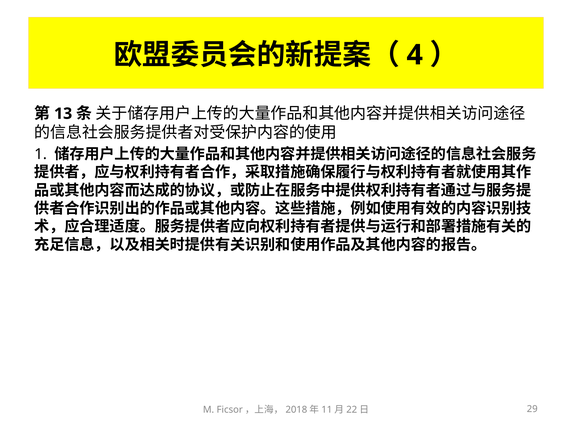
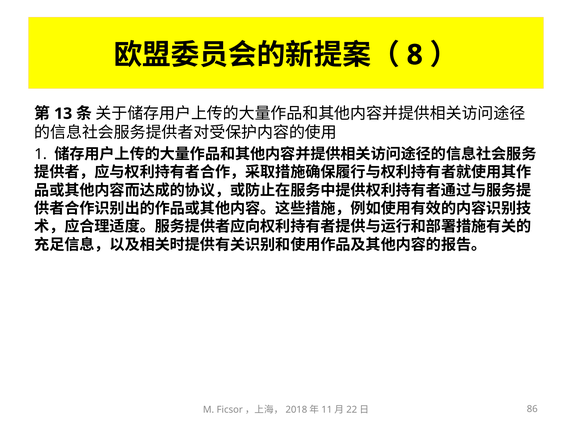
4: 4 -> 8 (415, 55)
29: 29 -> 86 (532, 409)
